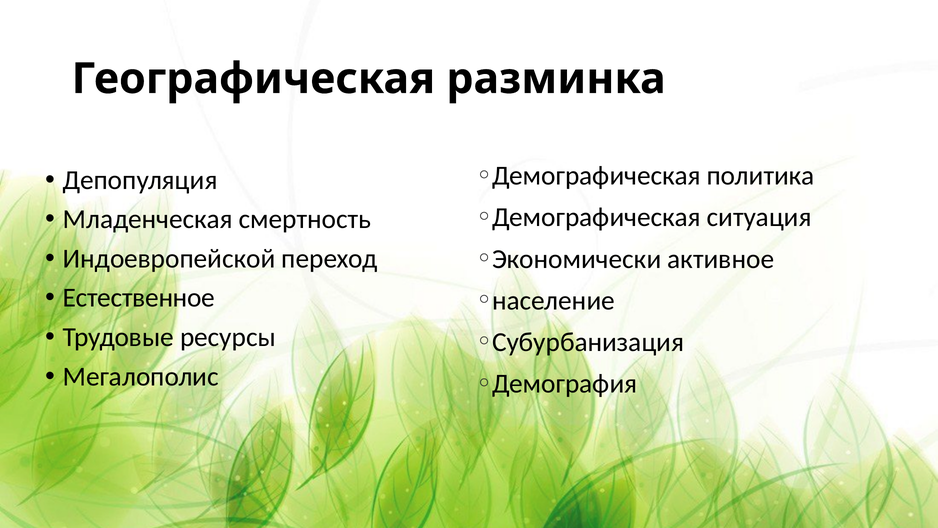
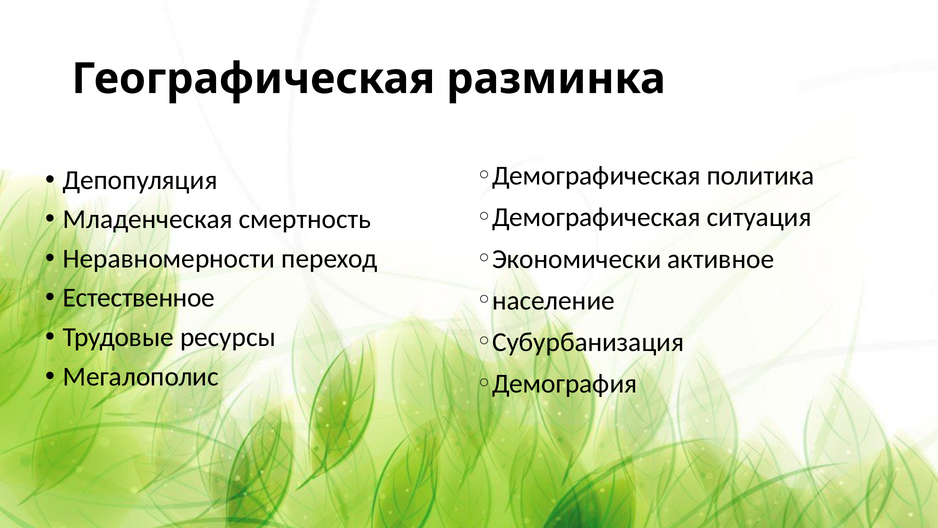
Индоевропейской: Индоевропейской -> Неравномерности (169, 258)
